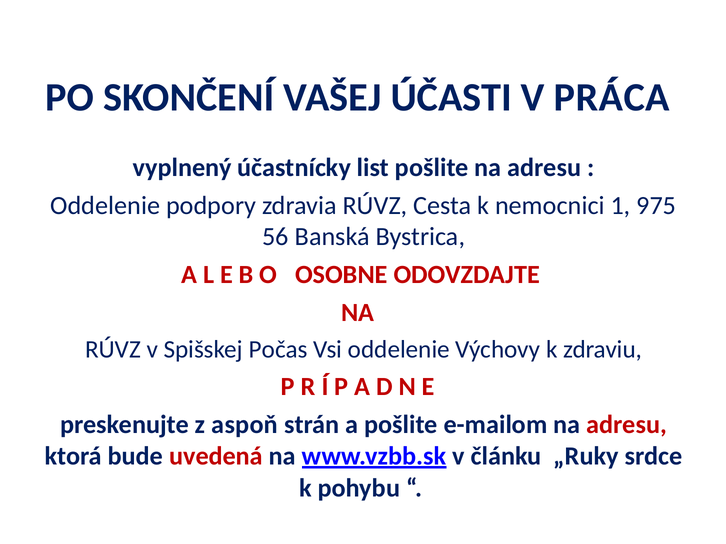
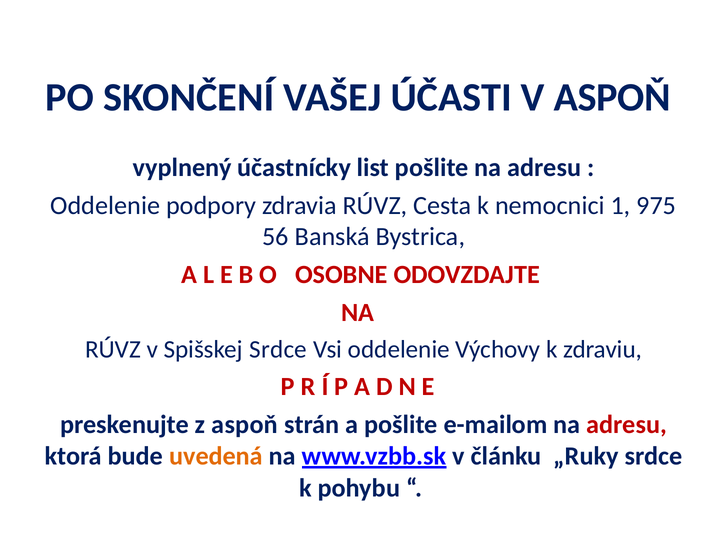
V PRÁCA: PRÁCA -> ASPOŇ (612, 97)
Spišskej Počas: Počas -> Srdce (278, 350)
uvedená colour: red -> orange (216, 456)
